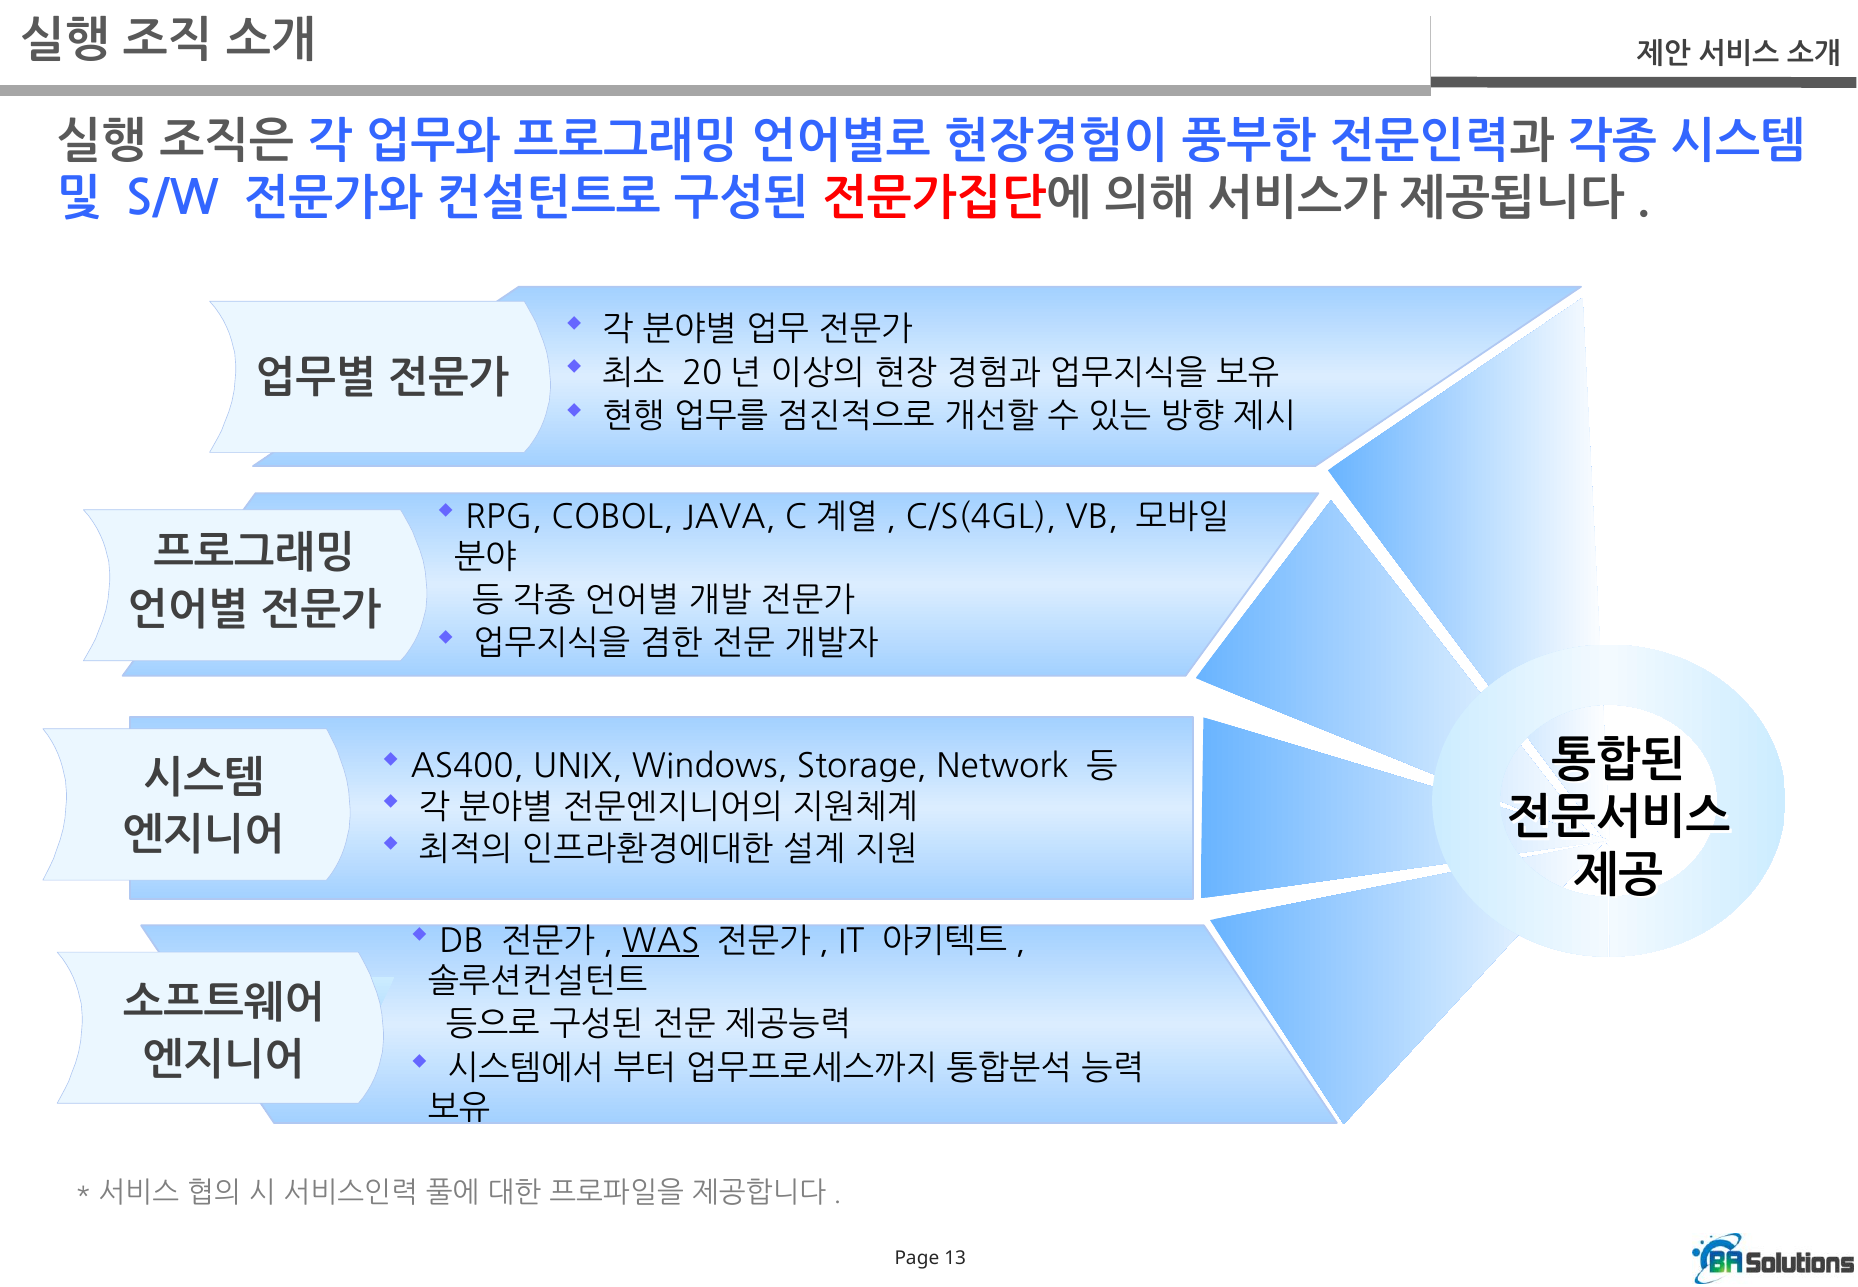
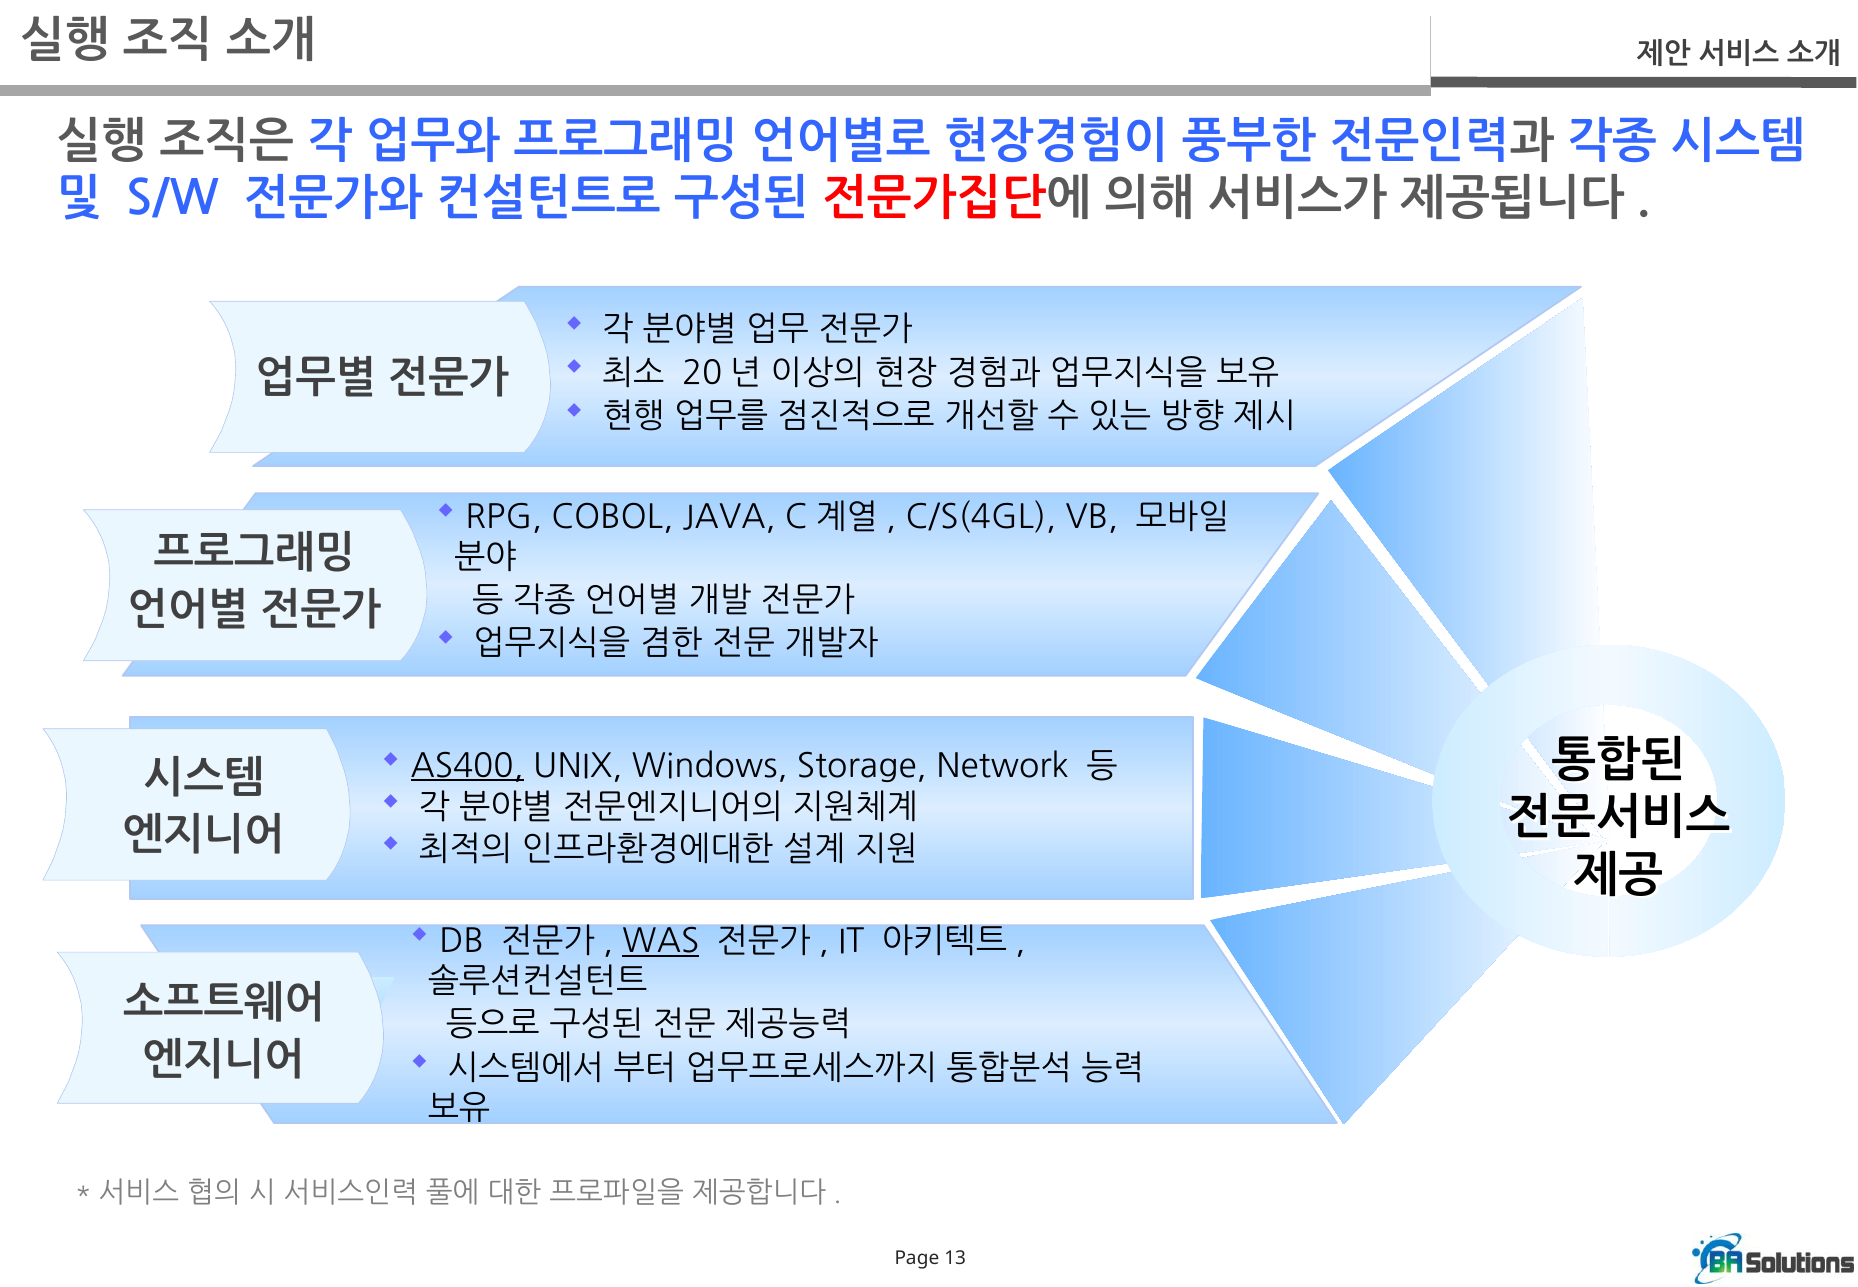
AS400 underline: none -> present (467, 766)
